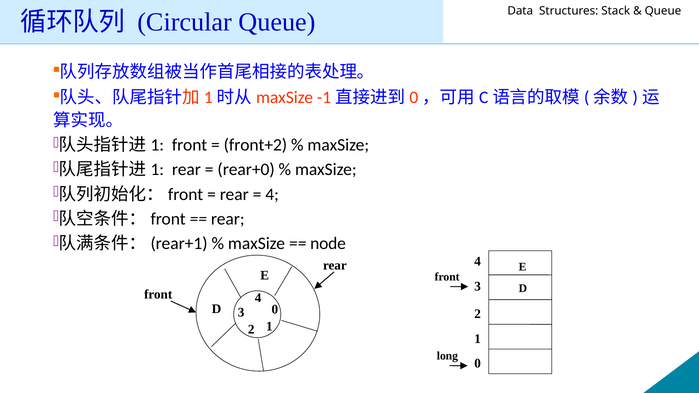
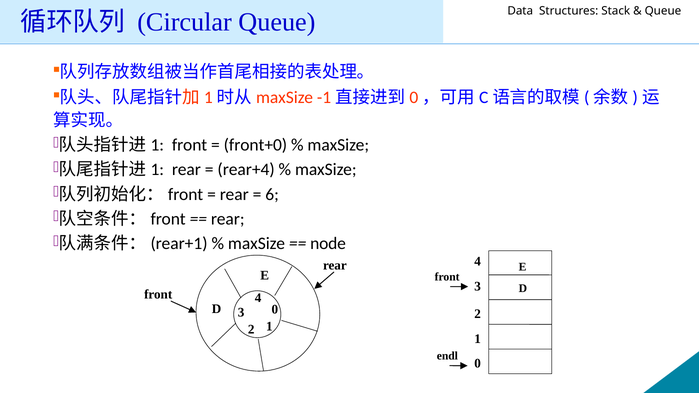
front+2: front+2 -> front+0 (255, 145)
rear+0: rear+0 -> rear+4 (246, 170)
4: 4 -> 6 (272, 194)
long: long -> endl (447, 356)
